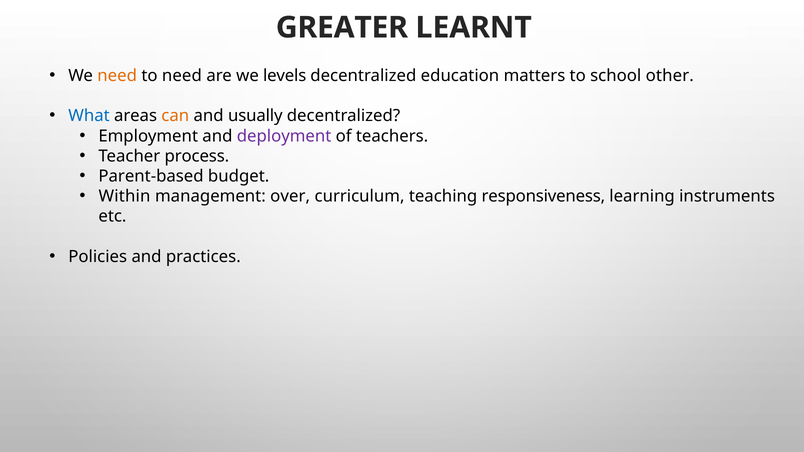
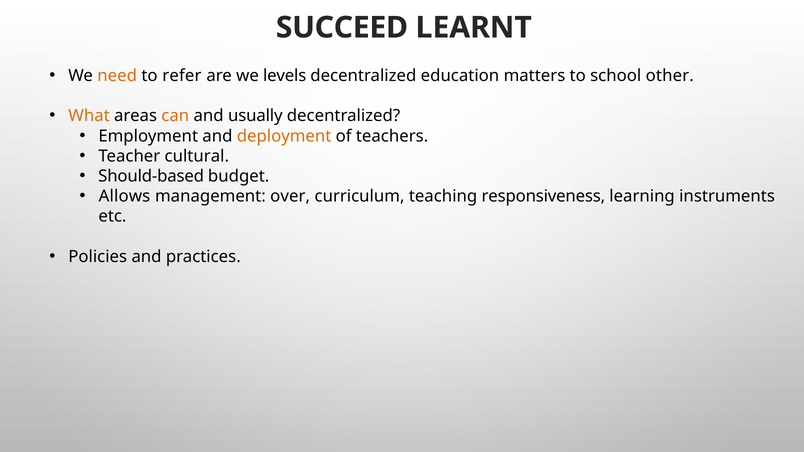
GREATER: GREATER -> SUCCEED (342, 28)
to need: need -> refer (182, 76)
What colour: blue -> orange (89, 116)
deployment colour: purple -> orange (284, 136)
process: process -> cultural (197, 156)
Parent-based: Parent-based -> Should-based (151, 176)
Within: Within -> Allows (124, 196)
